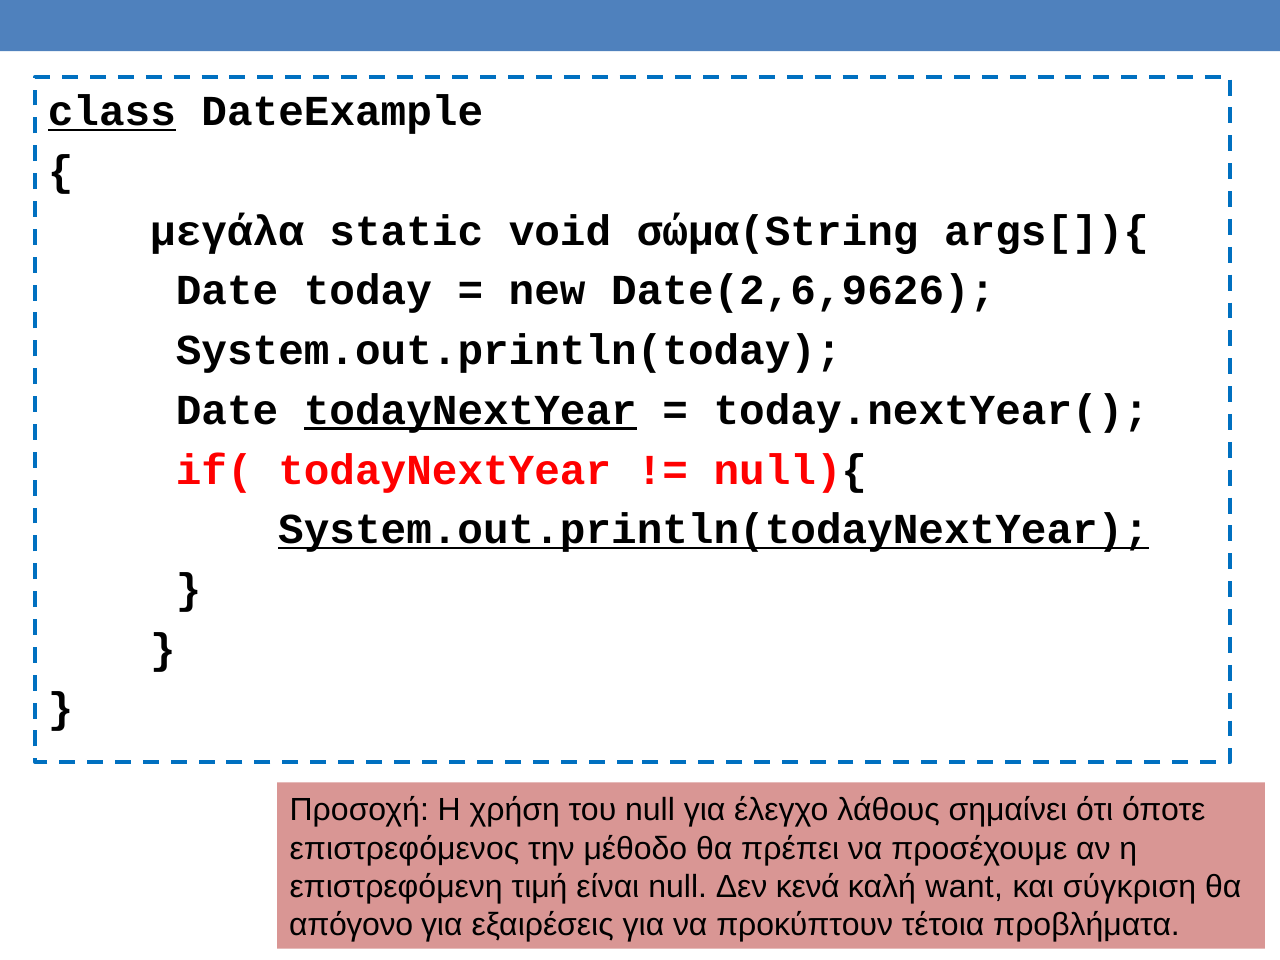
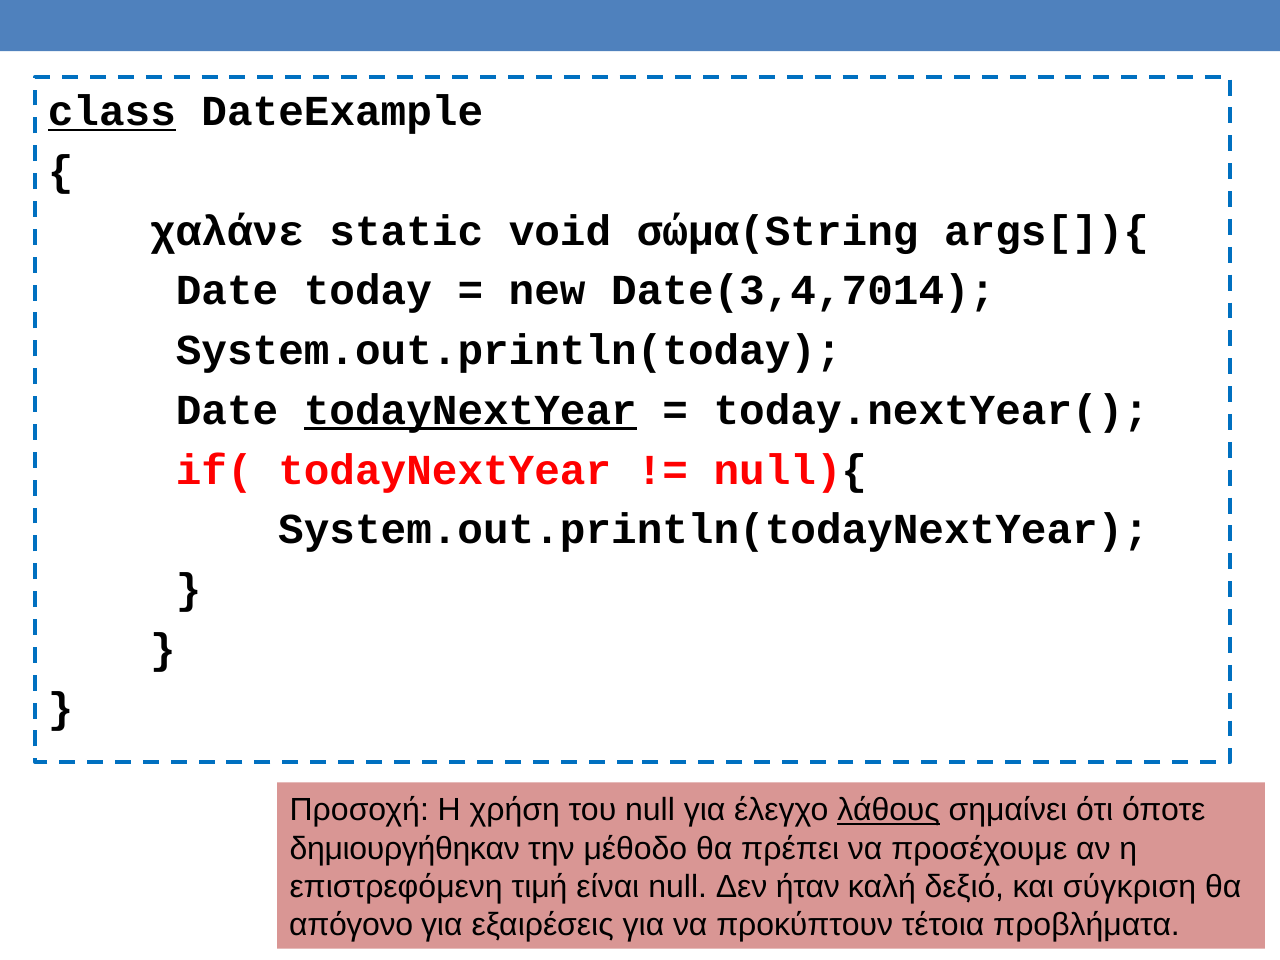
μεγάλα: μεγάλα -> χαλάνε (227, 231)
Date(2,6,9626: Date(2,6,9626 -> Date(3,4,7014 (803, 291)
System.out.println(todayNextYear underline: present -> none (714, 530)
λάθους underline: none -> present (889, 810)
επιστρεφόμενος: επιστρεφόμενος -> δημιουργήθηκαν (405, 849)
κενά: κενά -> ήταν (808, 887)
want: want -> δεξιό (964, 887)
